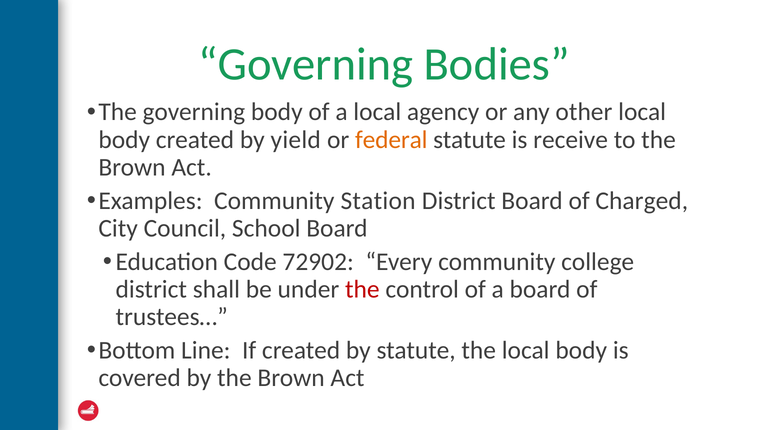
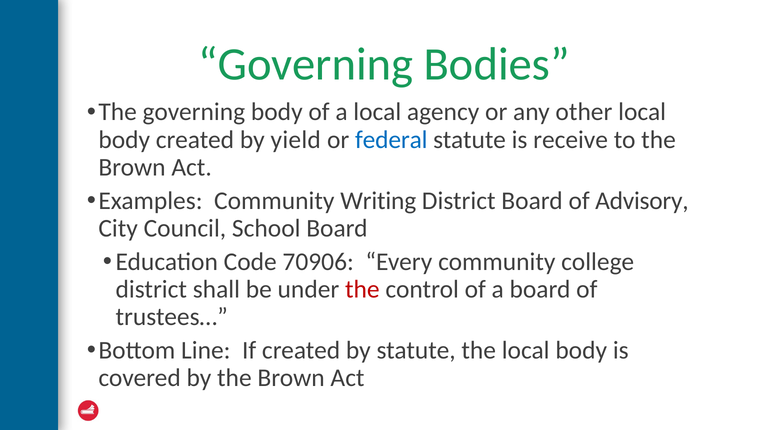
federal colour: orange -> blue (391, 140)
Station: Station -> Writing (378, 201)
Charged: Charged -> Advisory (642, 201)
72902: 72902 -> 70906 (318, 262)
